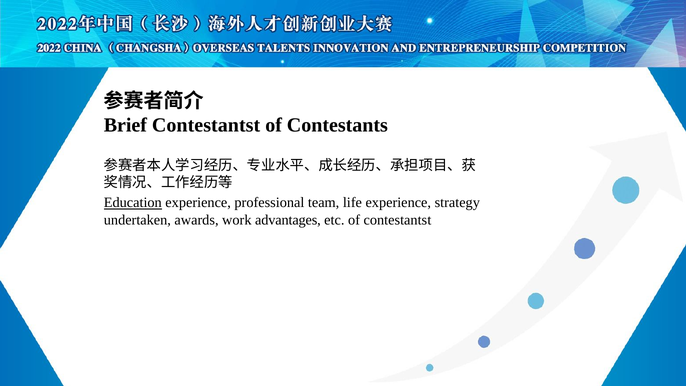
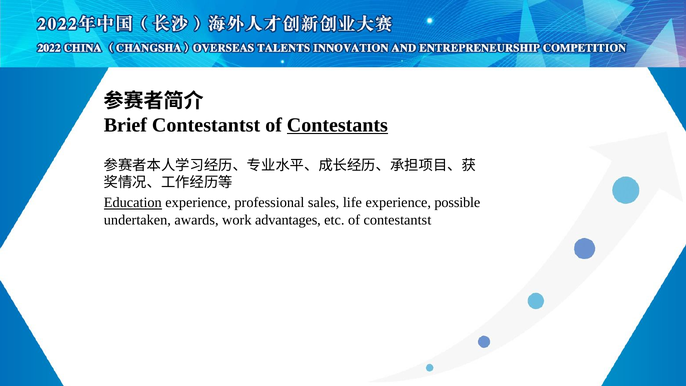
Contestants underline: none -> present (337, 125)
team: team -> sales (324, 203)
strategy: strategy -> possible (457, 203)
